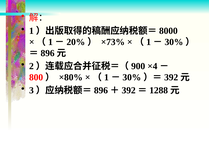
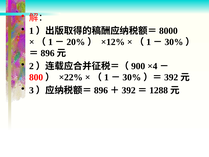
×73%: ×73% -> ×12% (113, 42)
×80%: ×80% -> ×22% (71, 77)
